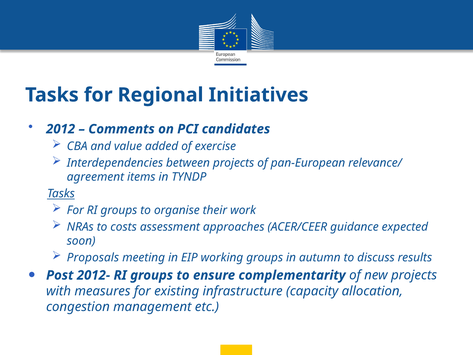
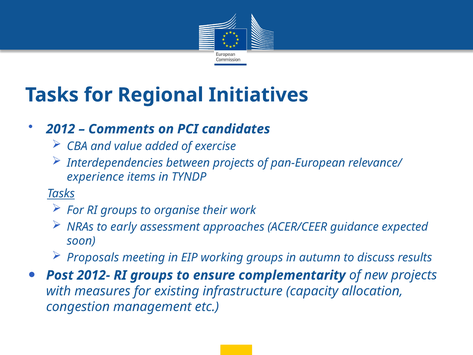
agreement: agreement -> experience (95, 177)
costs: costs -> early (124, 227)
